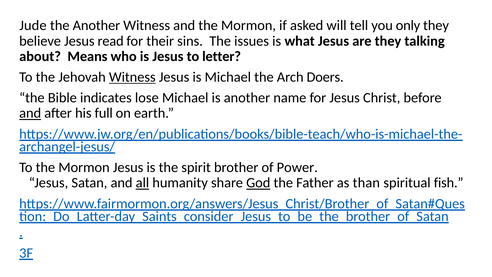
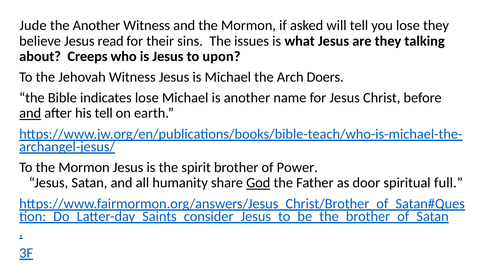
you only: only -> lose (408, 26)
Means: Means -> Creeps (87, 56)
letter: letter -> upon (221, 56)
Witness underline: present -> none (132, 77)
his full: full -> tell (104, 113)
all underline: present -> none (142, 183)
than: than -> door (366, 183)
fish: fish -> full (448, 183)
